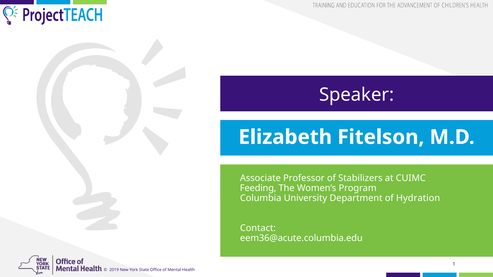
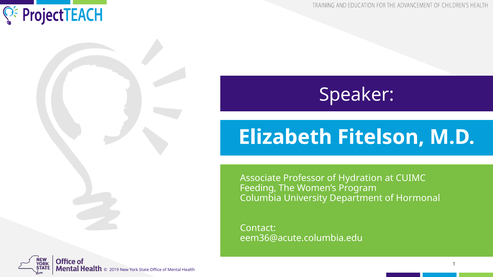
Stabilizers: Stabilizers -> Hydration (360, 178)
Hydration: Hydration -> Hormonal (418, 198)
